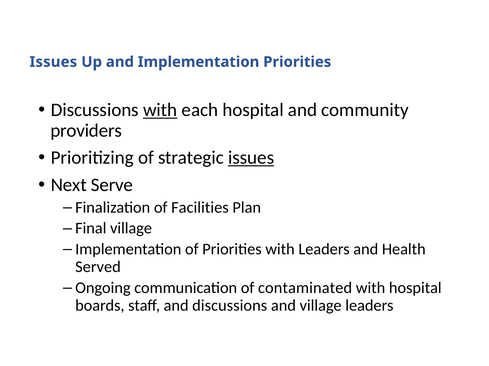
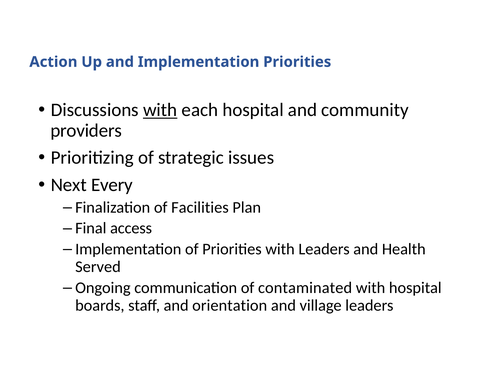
Issues: Issues -> Action (53, 62)
issues underline: present -> none (251, 158)
Serve: Serve -> Every (112, 185)
Final village: village -> access (131, 229)
and discussions: discussions -> orientation (230, 306)
